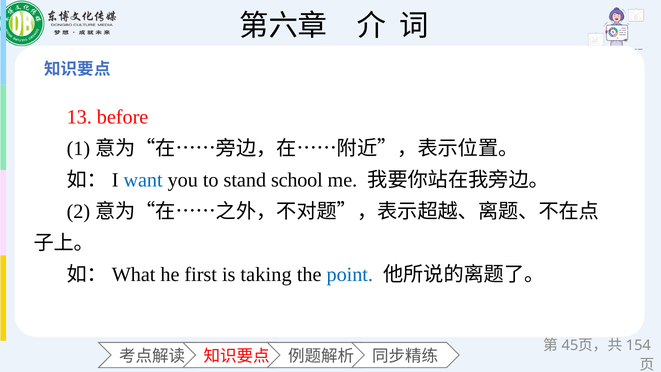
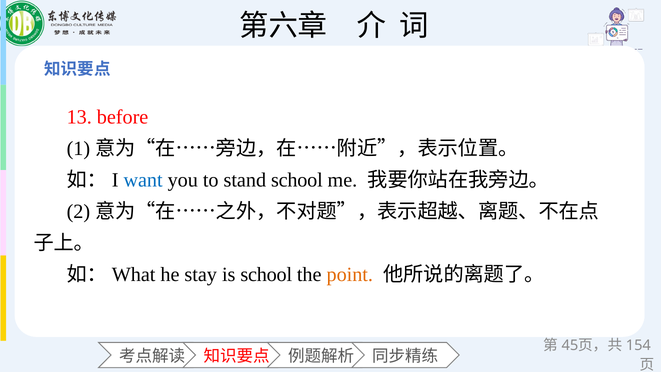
first: first -> stay (201, 275)
is taking: taking -> school (266, 275)
point colour: blue -> orange (350, 275)
